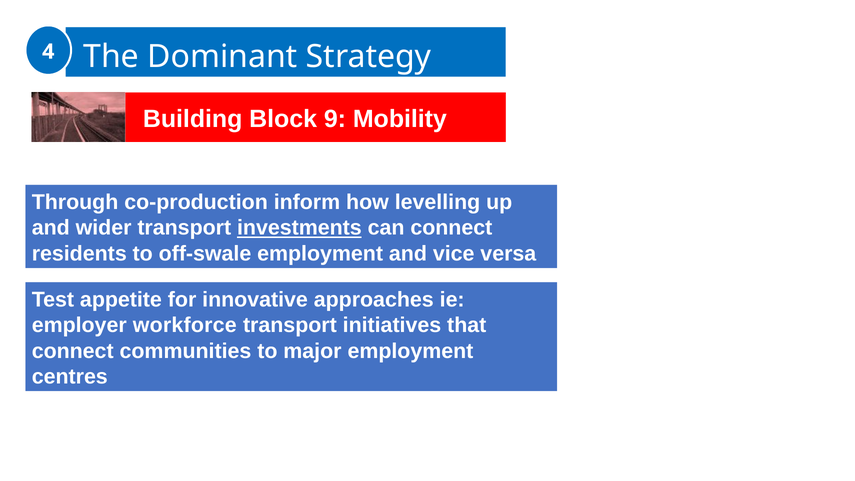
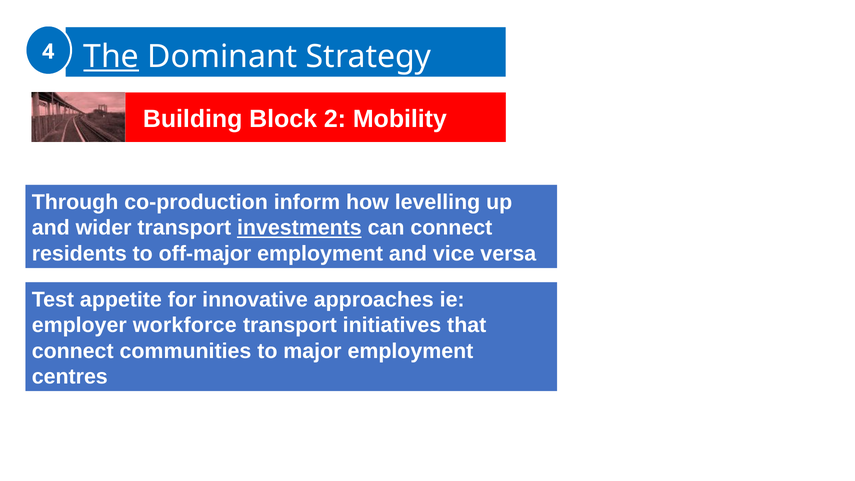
The underline: none -> present (111, 57)
9: 9 -> 2 (335, 119)
off-swale: off-swale -> off-major (205, 254)
